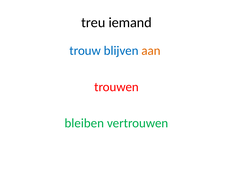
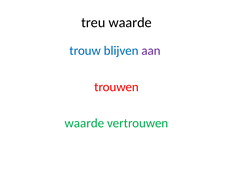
treu iemand: iemand -> waarde (130, 23)
aan colour: orange -> purple (151, 51)
bleiben: bleiben -> waarde (84, 123)
